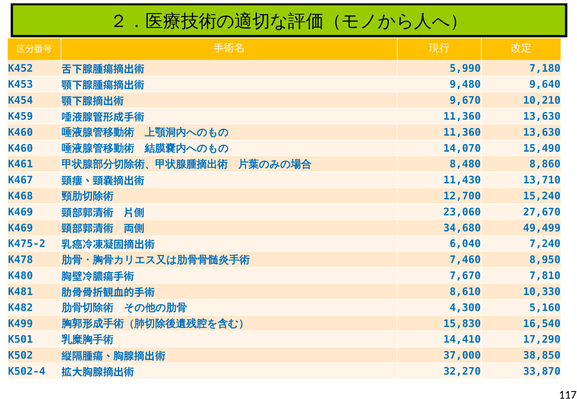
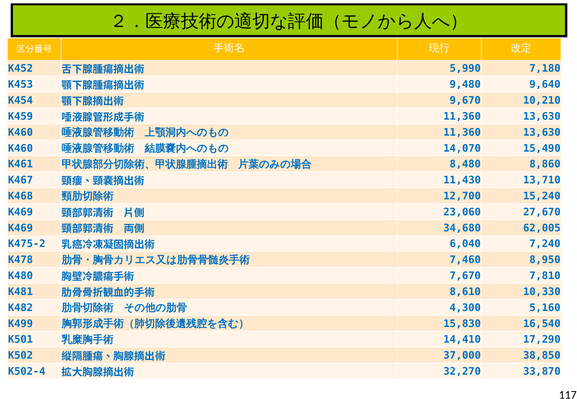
49,499: 49,499 -> 62,005 (542, 228)
